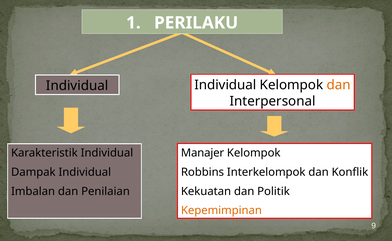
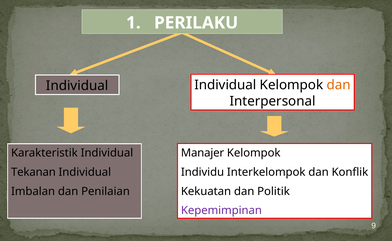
Robbins: Robbins -> Individu (203, 172)
Dampak: Dampak -> Tekanan (33, 172)
Kepemimpinan colour: orange -> purple (221, 211)
